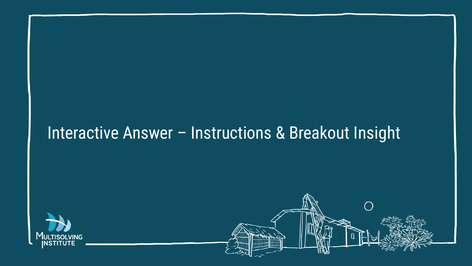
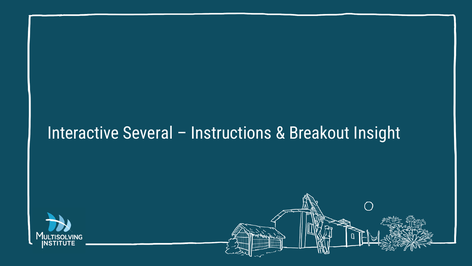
Answer: Answer -> Several (148, 133)
